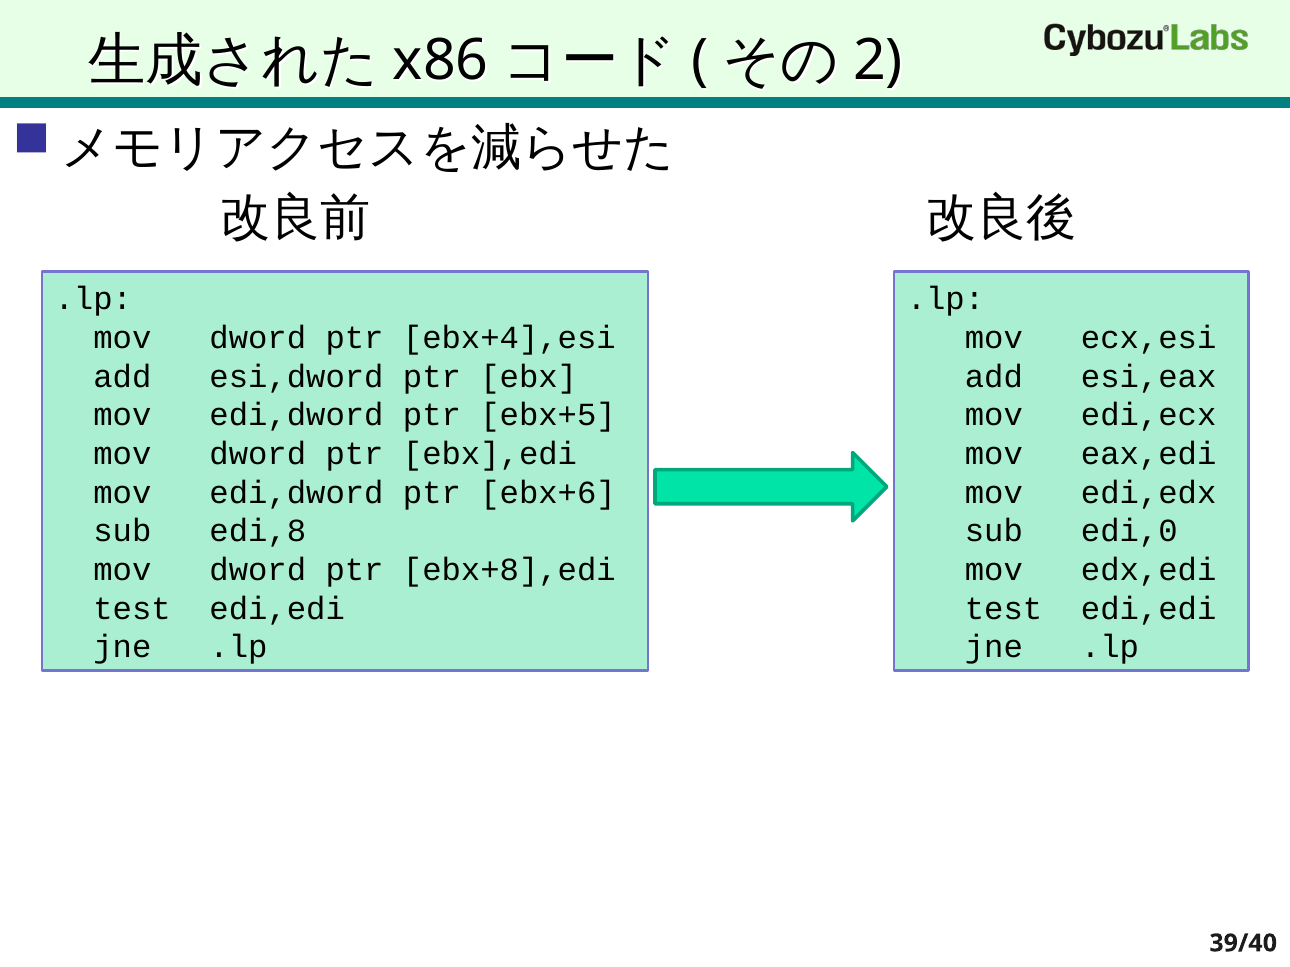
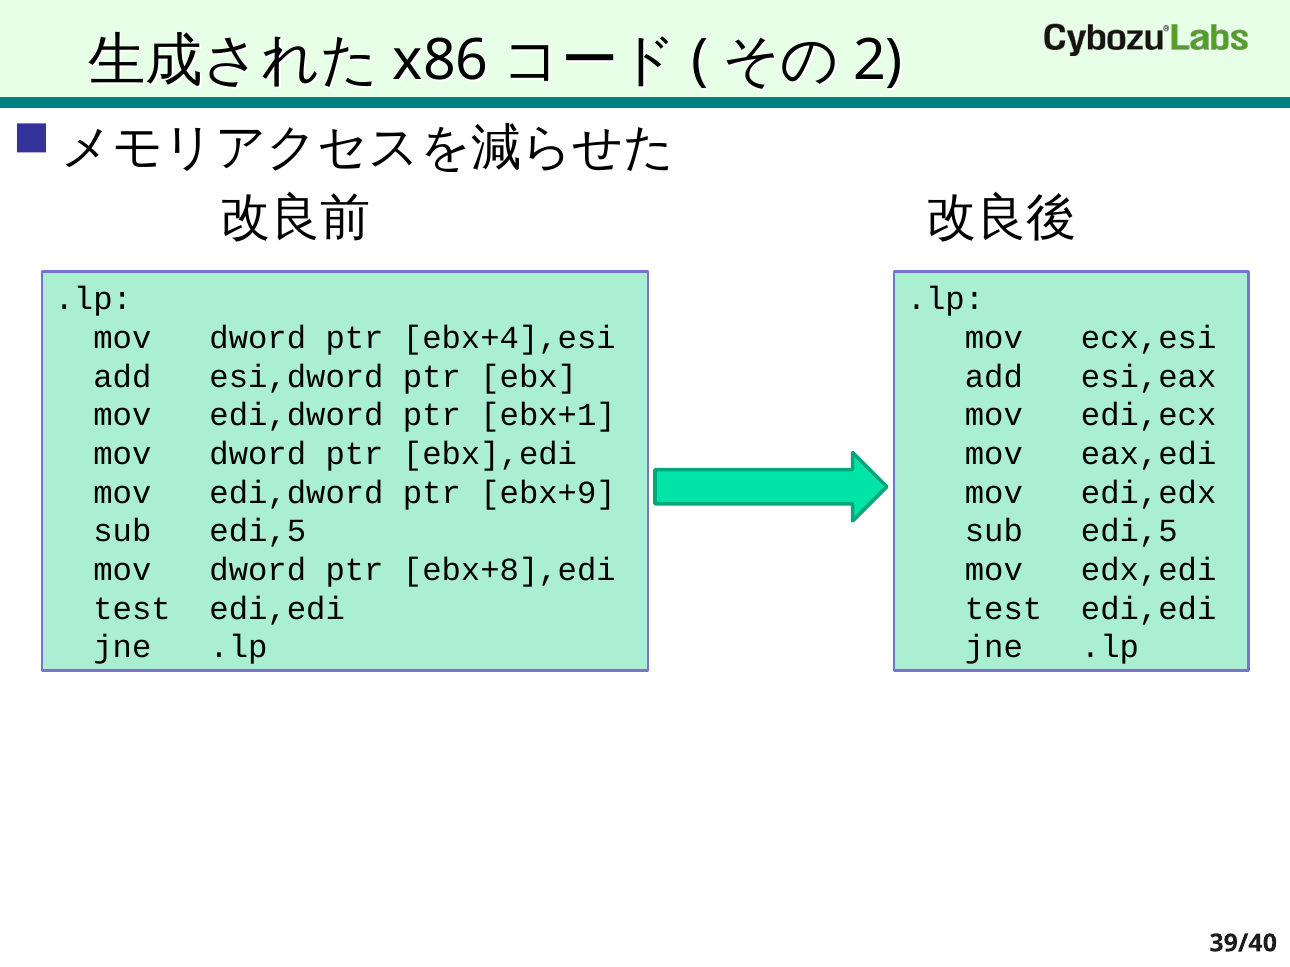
ebx+5: ebx+5 -> ebx+1 (548, 415)
ebx+6: ebx+6 -> ebx+9 (548, 493)
edi,8: edi,8 -> edi,5 (258, 532)
edi,0: edi,0 -> edi,5 (1129, 532)
